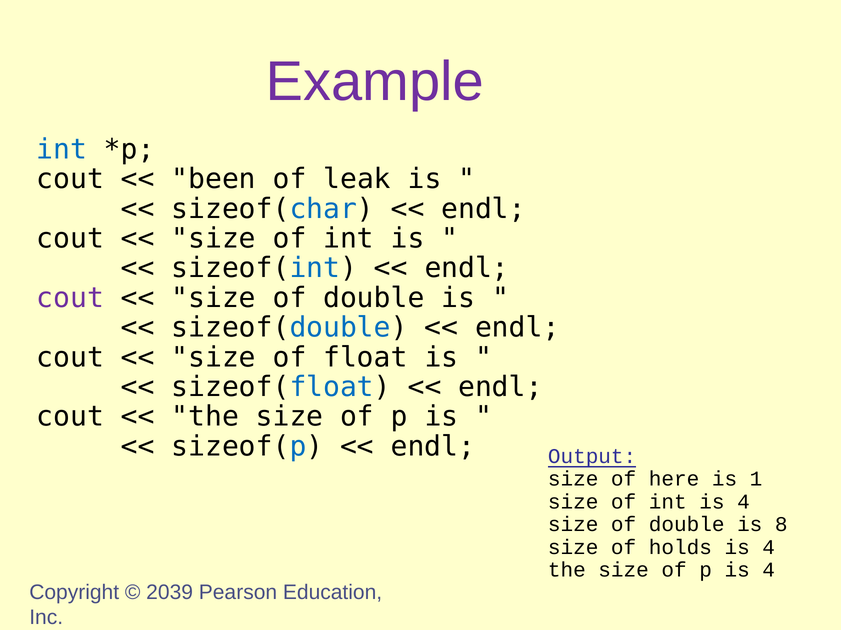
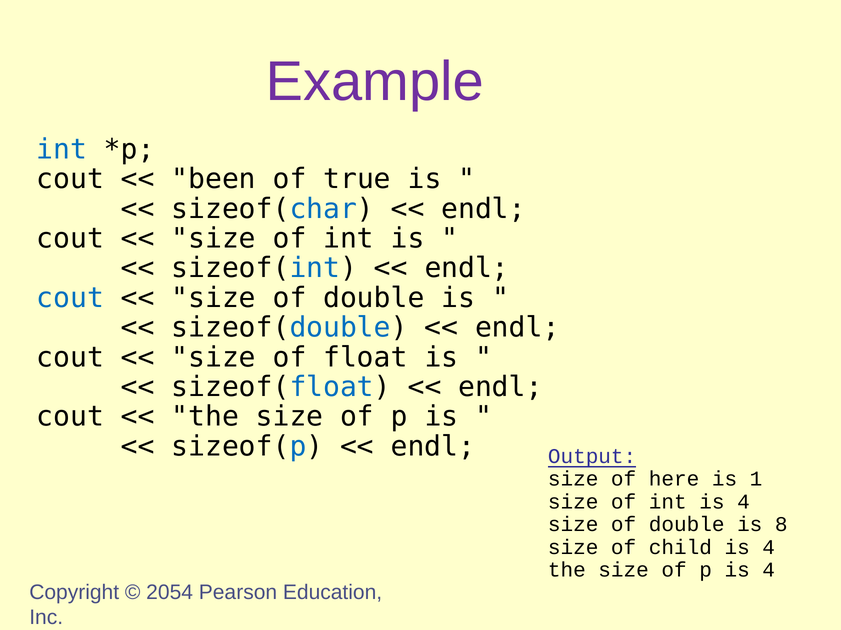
leak: leak -> true (357, 179)
cout colour: purple -> blue (70, 298)
holds: holds -> child (680, 548)
2039: 2039 -> 2054 (170, 593)
